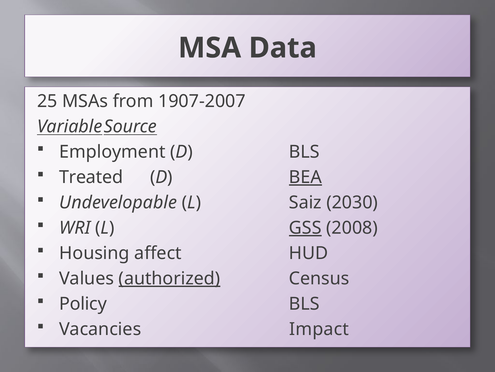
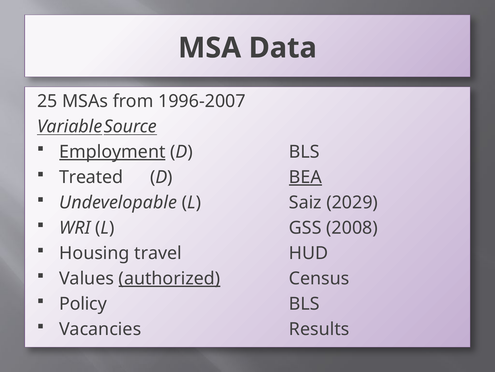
1907-2007: 1907-2007 -> 1996-2007 (202, 101)
Employment underline: none -> present (112, 152)
2030: 2030 -> 2029 (352, 202)
GSS underline: present -> none (305, 228)
affect: affect -> travel (158, 253)
Impact: Impact -> Results (319, 329)
